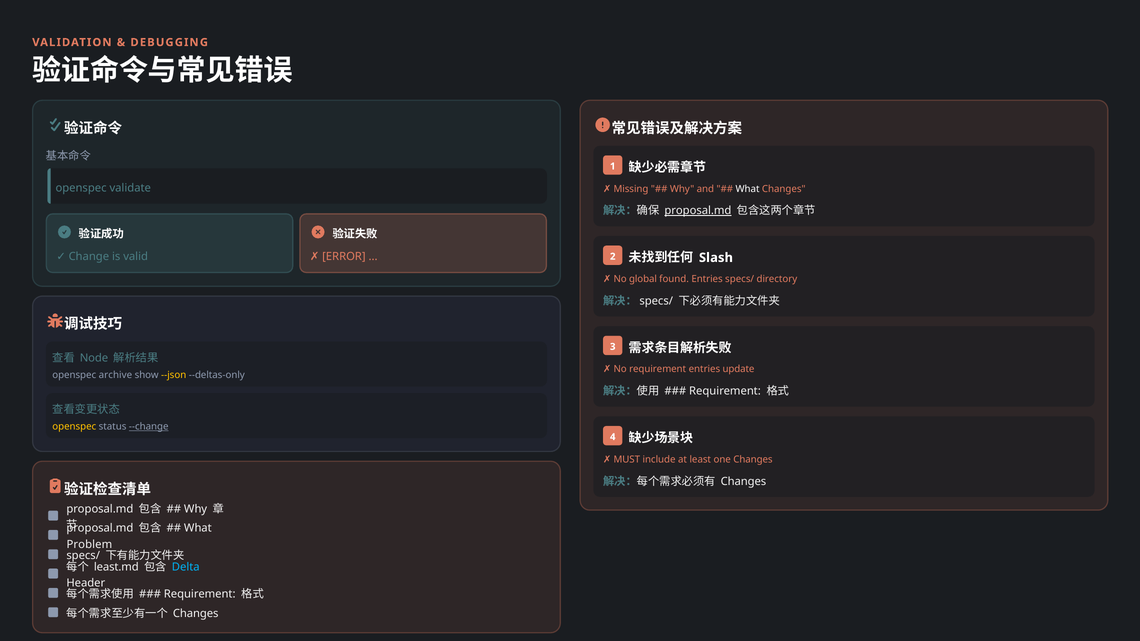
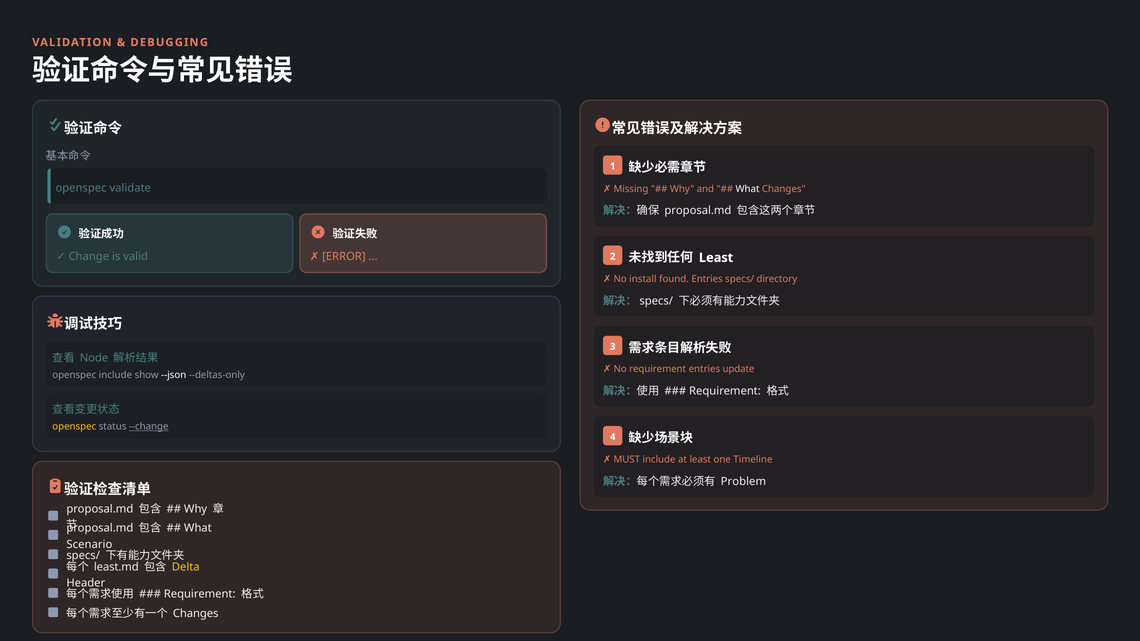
proposal.md underline: present -> none (698, 211)
Slash: Slash -> Least (716, 258)
global: global -> install (643, 279)
openspec archive: archive -> include (115, 375)
--json colour: yellow -> white (174, 375)
one Changes: Changes -> Timeline (753, 460)
Changes: Changes -> Problem (743, 481)
Problem: Problem -> Scenario (89, 545)
Delta colour: light blue -> yellow (186, 567)
